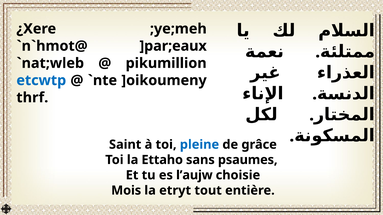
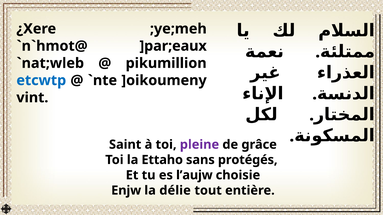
thrf: thrf -> vint (32, 98)
pleine colour: blue -> purple (199, 145)
psaumes: psaumes -> protégés (248, 160)
Mois: Mois -> Enjw (126, 191)
etryt: etryt -> délie (175, 191)
